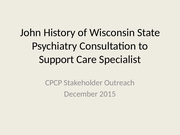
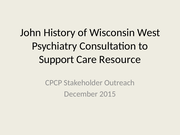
State: State -> West (149, 33)
Specialist: Specialist -> Resource (120, 59)
